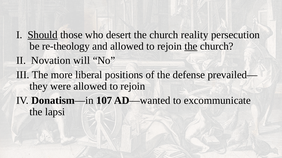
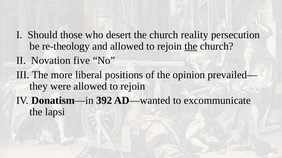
Should underline: present -> none (43, 35)
will: will -> five (82, 61)
defense: defense -> opinion (189, 75)
107: 107 -> 392 (104, 101)
